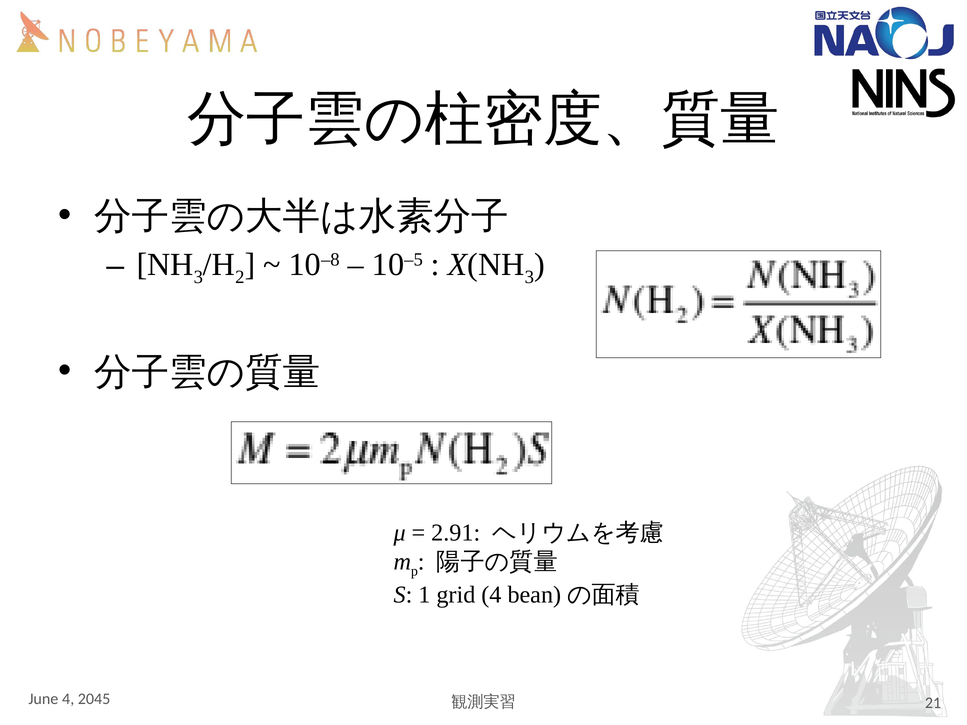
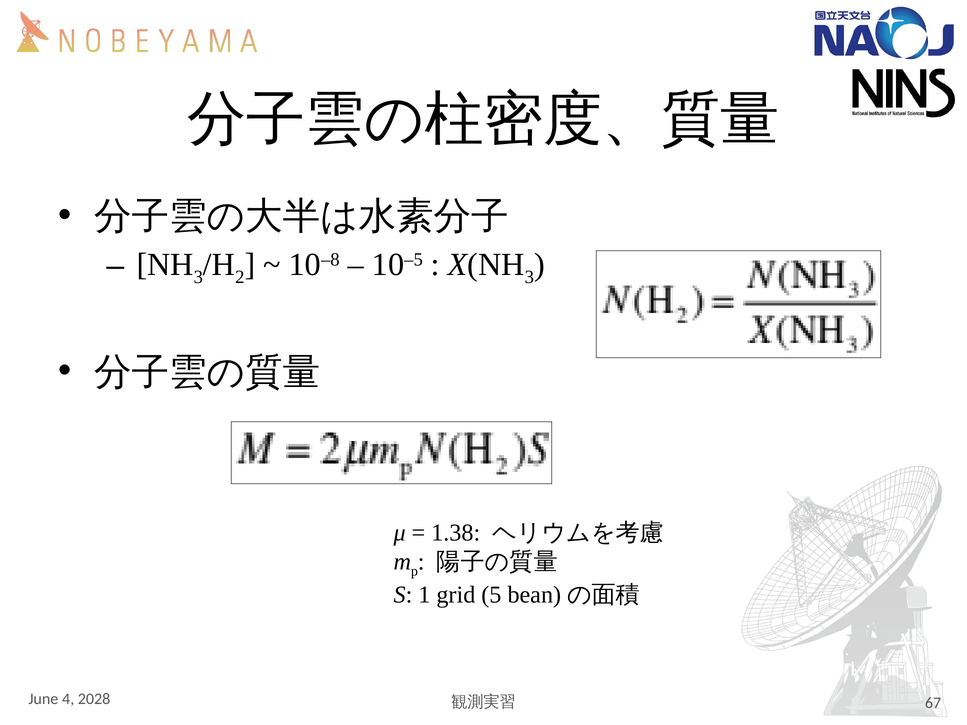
2.91: 2.91 -> 1.38 (456, 533)
grid 4: 4 -> 5 (491, 595)
2045: 2045 -> 2028 (94, 699)
21: 21 -> 67 (933, 703)
